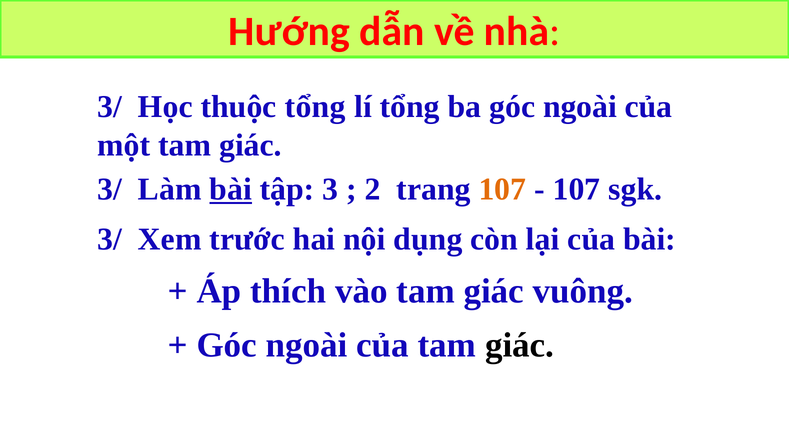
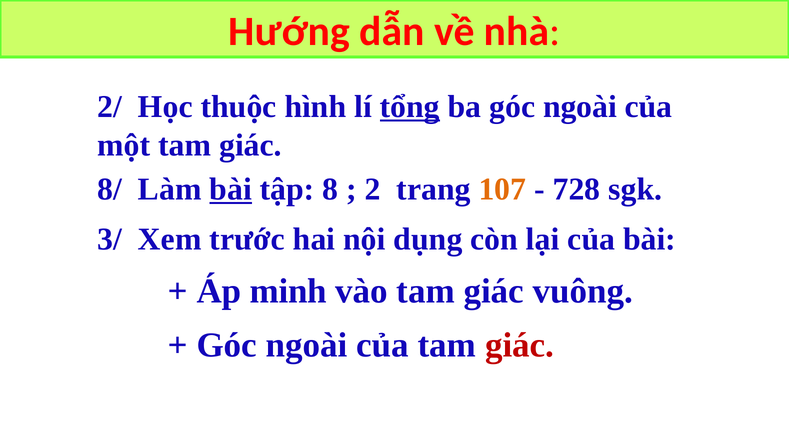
3/: 3/ -> 2/ (110, 107)
thuộc tổng: tổng -> hình (315, 107)
tổng underline: none -> present (410, 107)
3/: 3/ -> 8/ (110, 189)
3: 3 -> 8 (330, 189)
107: 107 -> 728 (576, 189)
thích: thích -> minh (288, 291)
giác colour: black -> red (520, 345)
